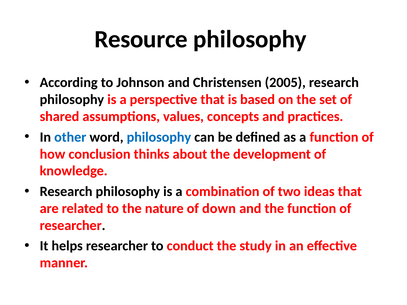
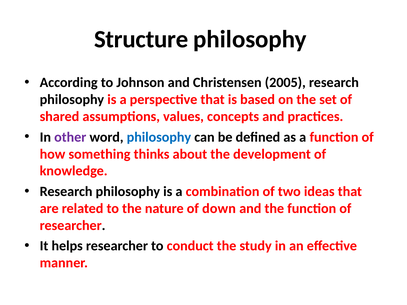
Resource: Resource -> Structure (141, 39)
other colour: blue -> purple (70, 137)
conclusion: conclusion -> something (100, 154)
